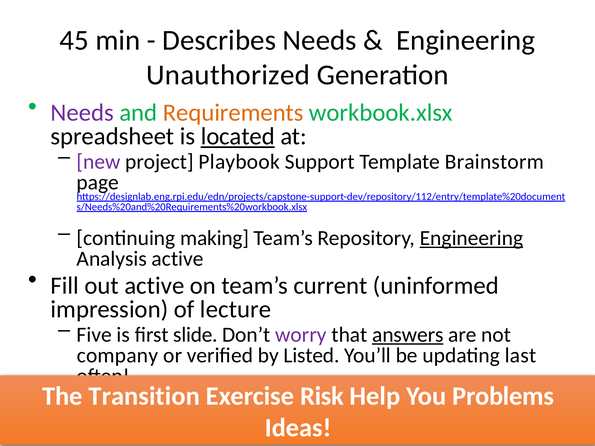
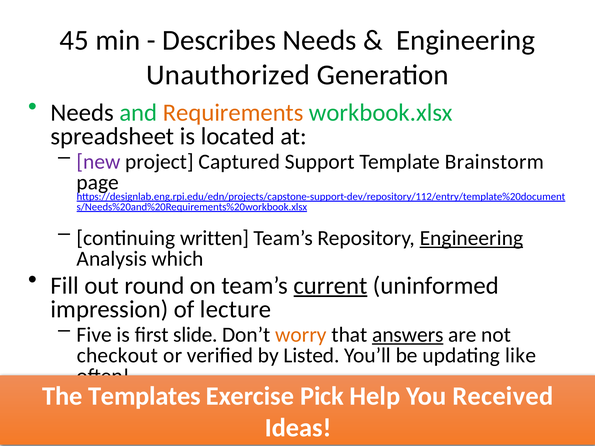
Needs colour: purple -> black (82, 113)
located underline: present -> none (238, 137)
Playbook: Playbook -> Captured (239, 162)
making: making -> written (215, 238)
Analysis active: active -> which (178, 259)
out active: active -> round (154, 286)
current underline: none -> present (330, 286)
worry colour: purple -> orange (301, 335)
company: company -> checkout (117, 356)
last: last -> like (521, 356)
Transition: Transition -> Templates (144, 396)
Risk: Risk -> Pick (322, 396)
Problems: Problems -> Received (503, 396)
